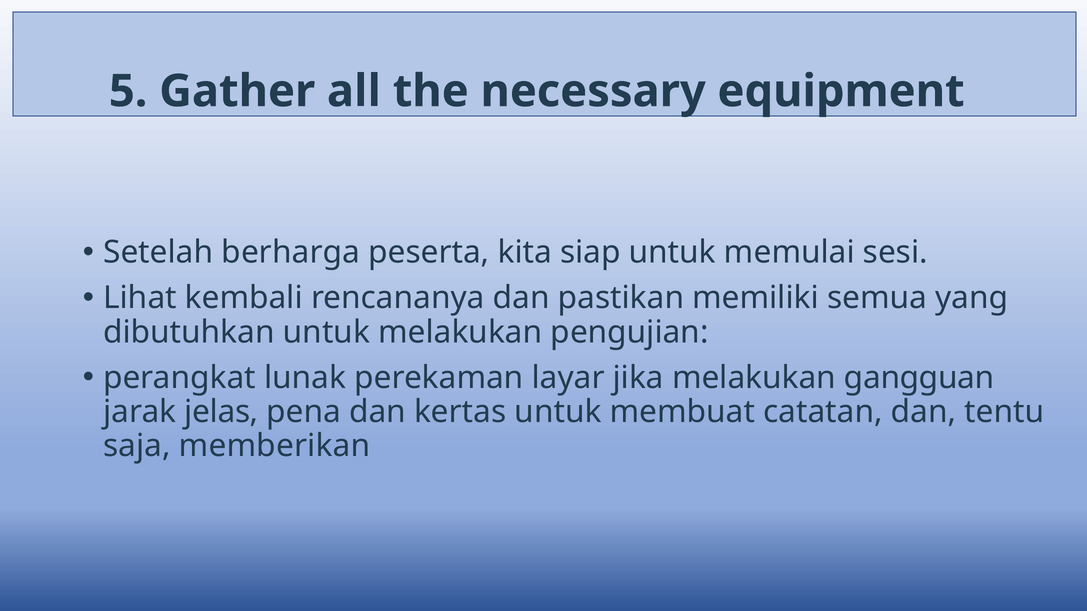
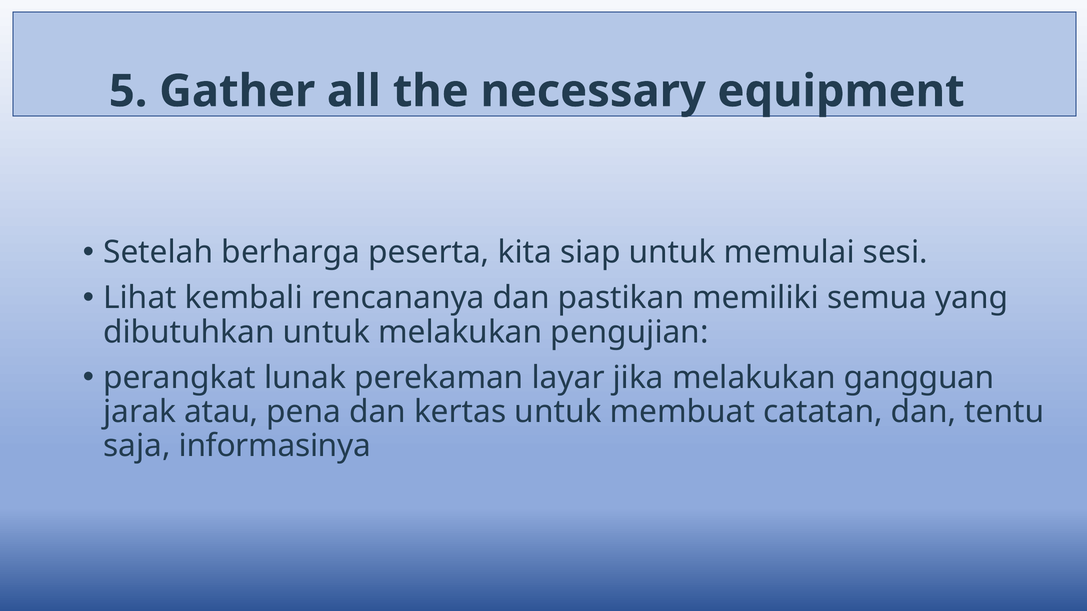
jelas: jelas -> atau (221, 412)
memberikan: memberikan -> informasinya (275, 446)
